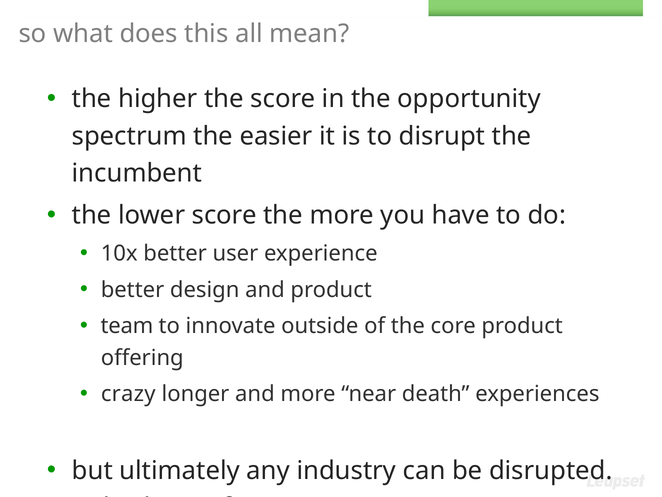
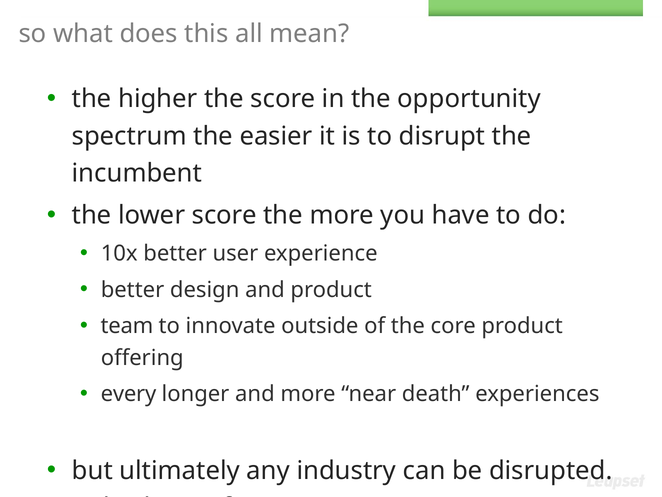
crazy: crazy -> every (128, 394)
